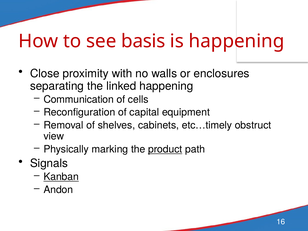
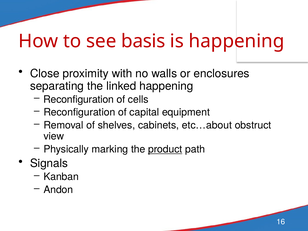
Communication: Communication -> Reconfiguration (79, 99)
etc…timely: etc…timely -> etc…about (207, 125)
Kanban underline: present -> none (61, 177)
